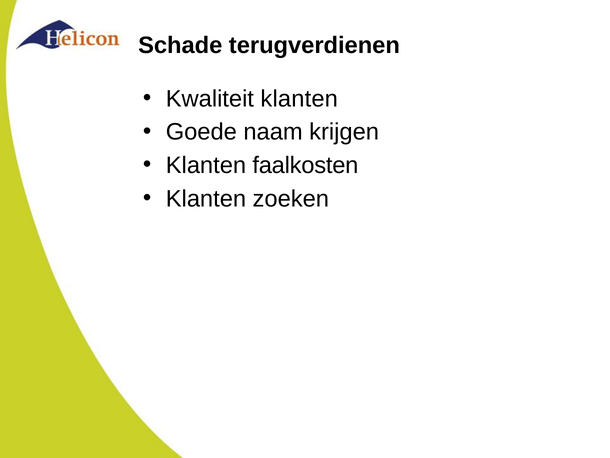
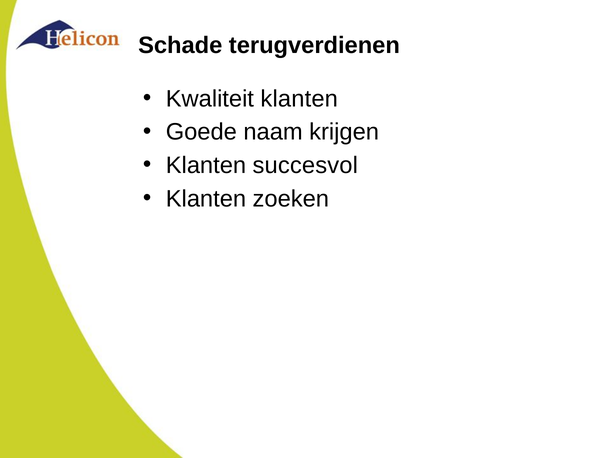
faalkosten: faalkosten -> succesvol (305, 165)
